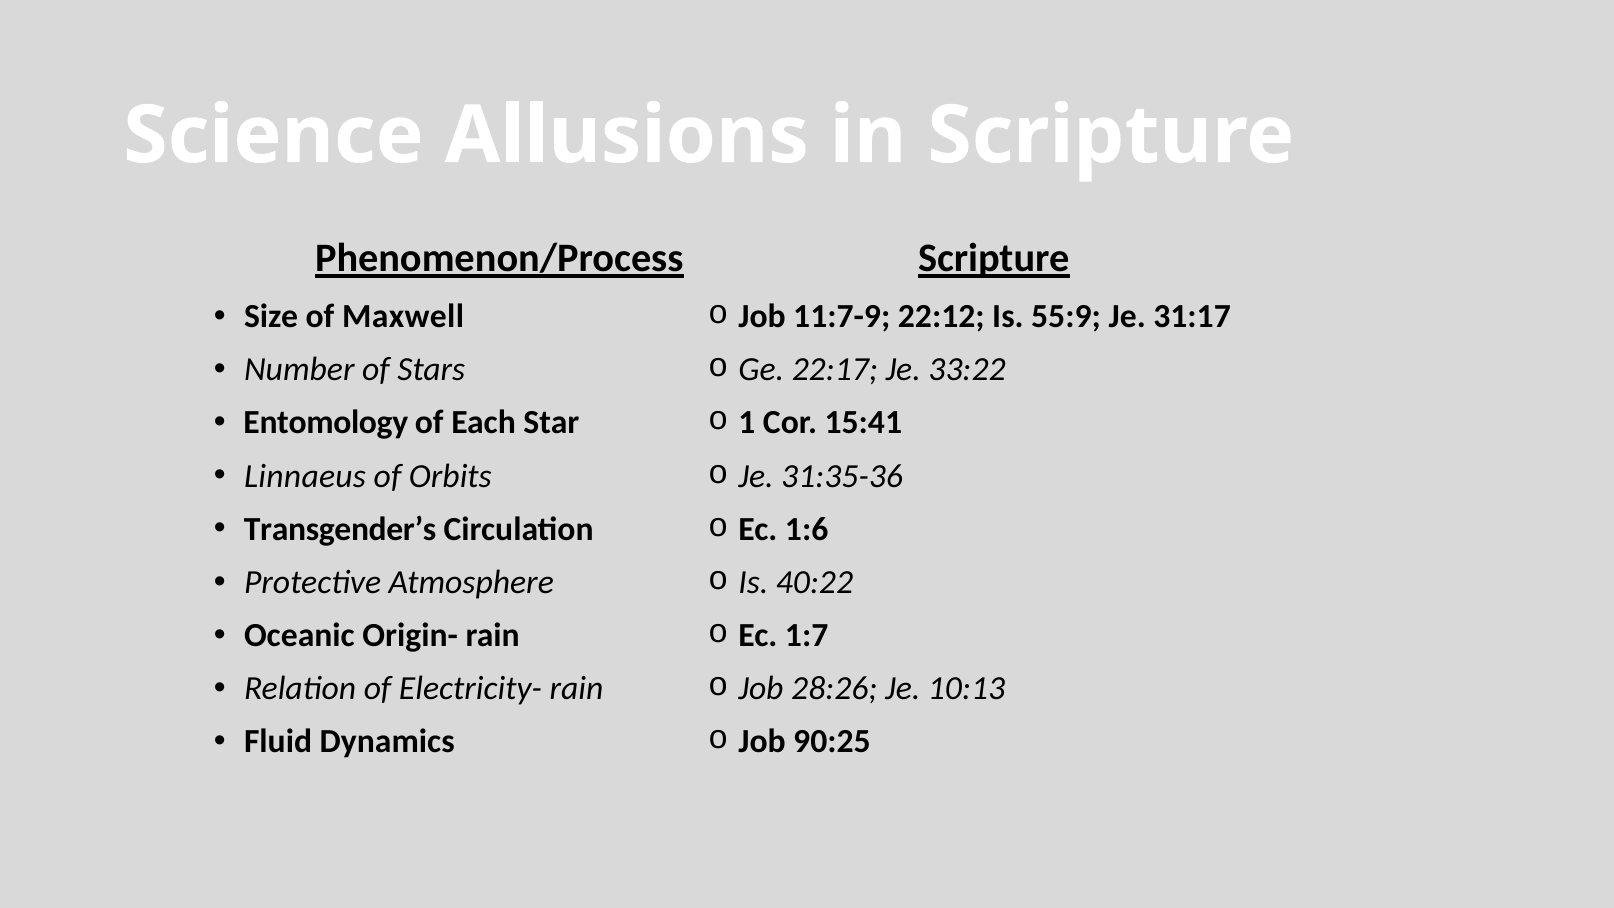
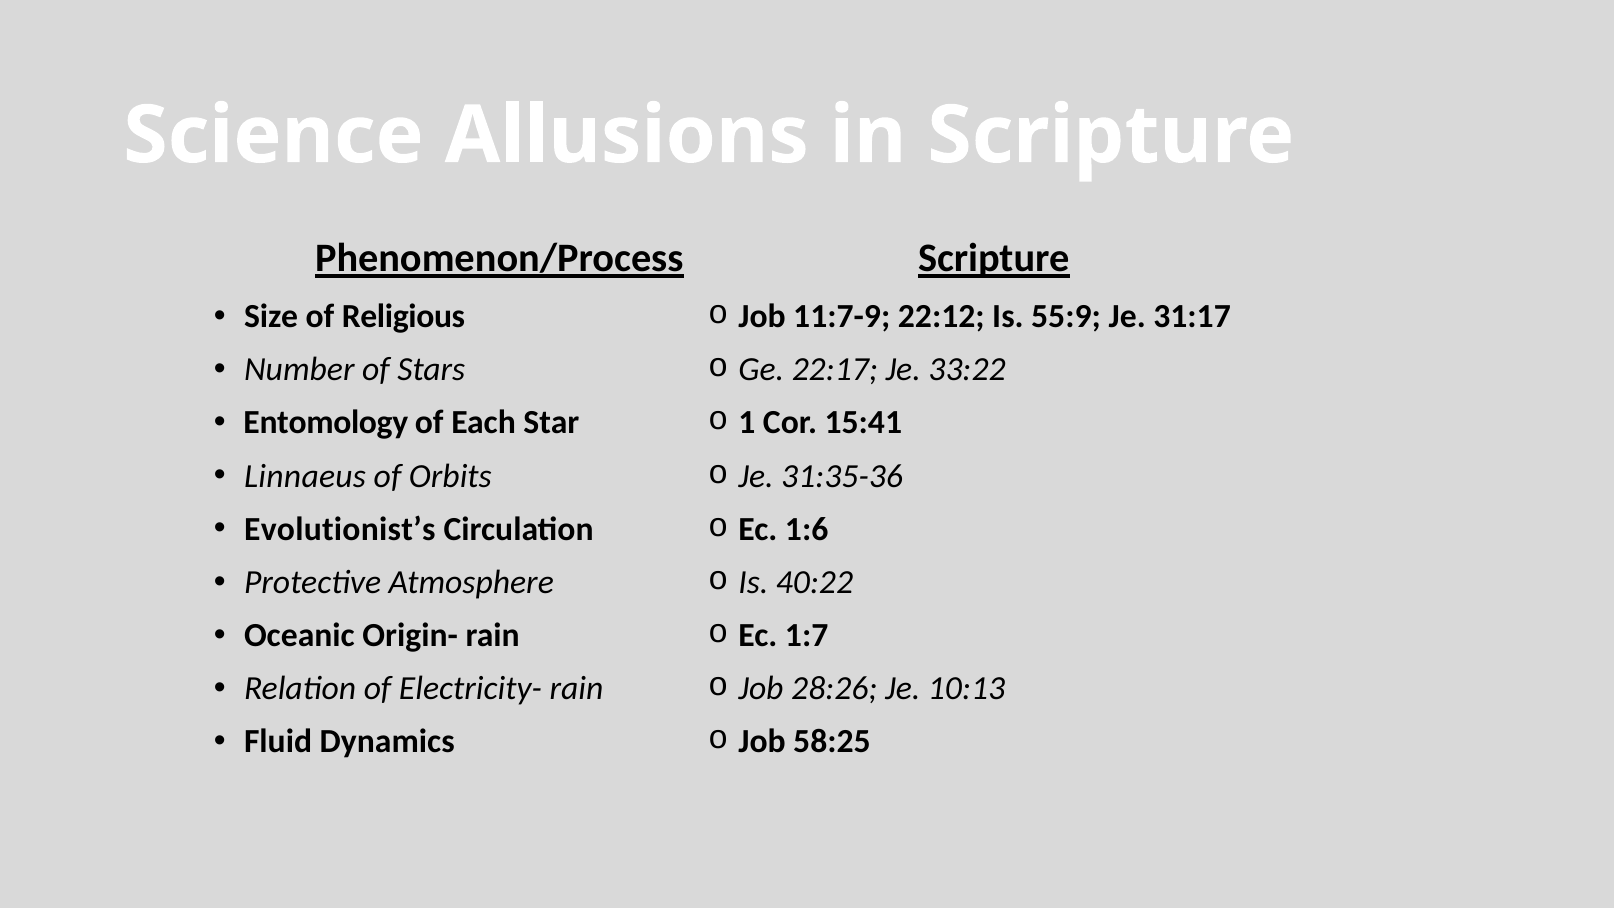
Maxwell: Maxwell -> Religious (403, 317)
Transgender’s: Transgender’s -> Evolutionist’s (340, 529)
90:25: 90:25 -> 58:25 (832, 742)
